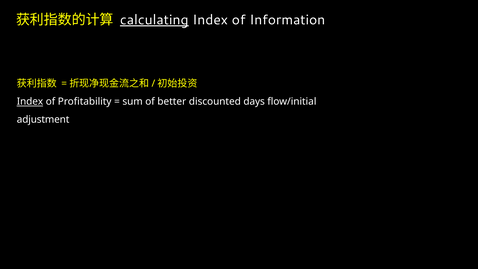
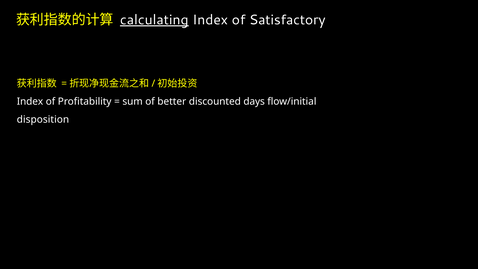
Information: Information -> Satisfactory (287, 20)
Index underline: present -> none (30, 102)
adjustment: adjustment -> disposition (43, 119)
